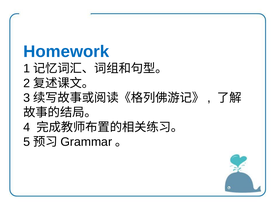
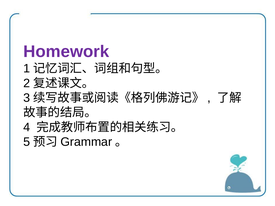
Homework colour: blue -> purple (66, 52)
